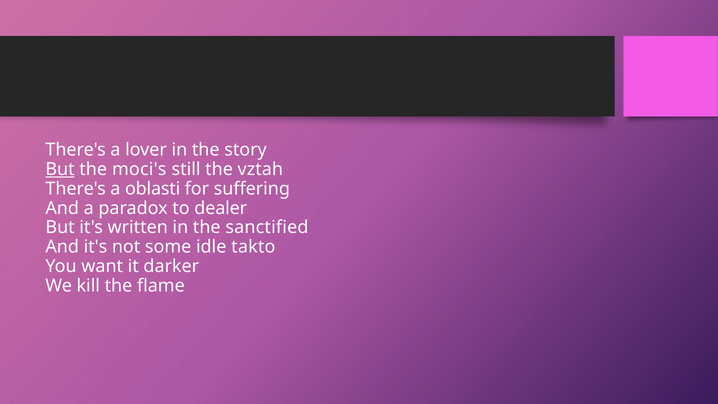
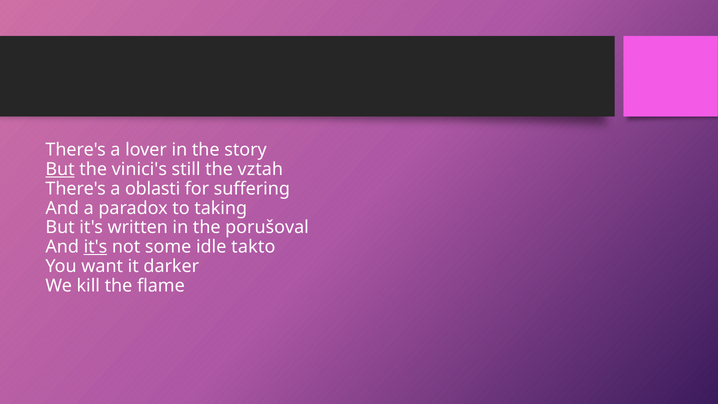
moci's: moci's -> vinici's (139, 169)
dealer: dealer -> taking (221, 208)
sanctified: sanctified -> porušoval (267, 227)
it's underline: none -> present (95, 247)
